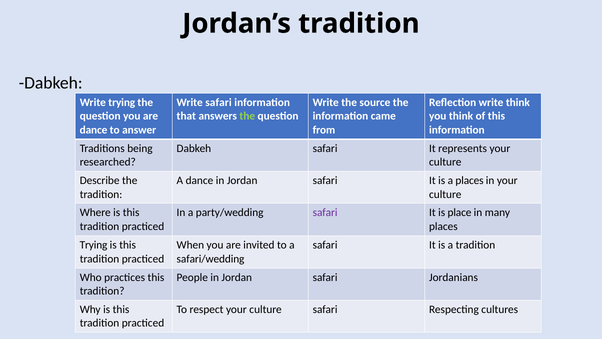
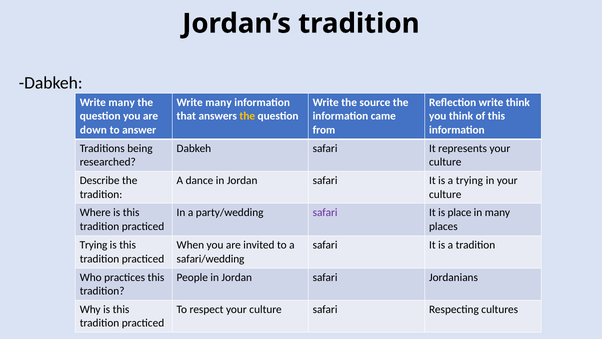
trying: trying -> many (122, 102)
safari: safari -> many (219, 102)
the colour: light green -> yellow (247, 116)
dance: dance -> down (93, 130)
a places: places -> trying (469, 180)
